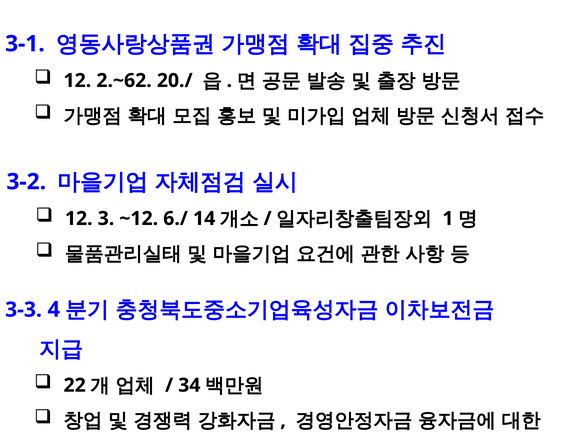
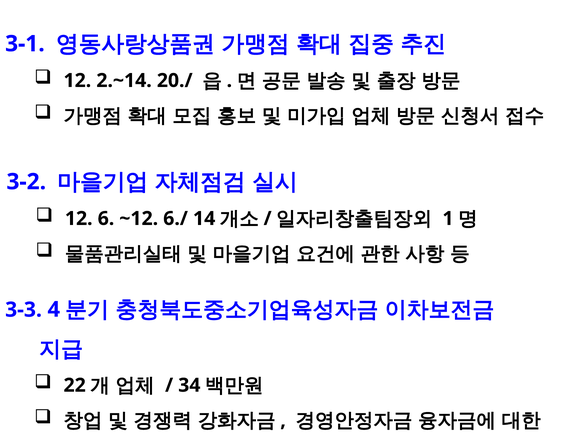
2.~62: 2.~62 -> 2.~14 (124, 81)
3: 3 -> 6 (106, 219)
